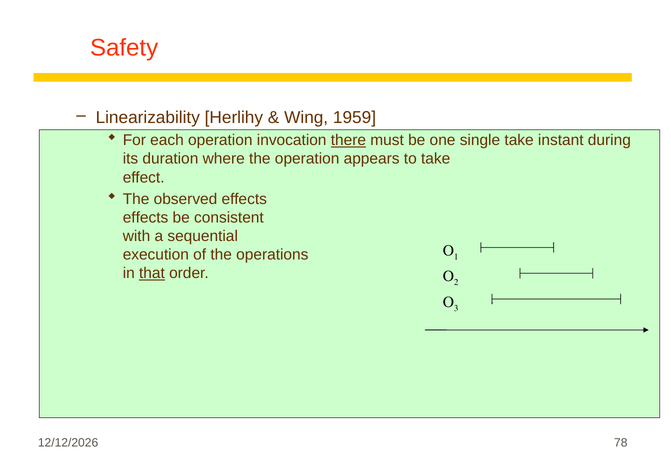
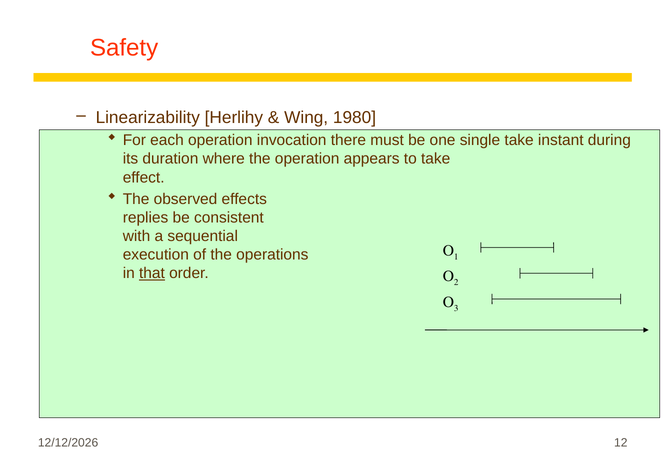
1959: 1959 -> 1980 (354, 118)
there underline: present -> none (348, 140)
effects: effects -> replies (146, 218)
78: 78 -> 12 (621, 443)
